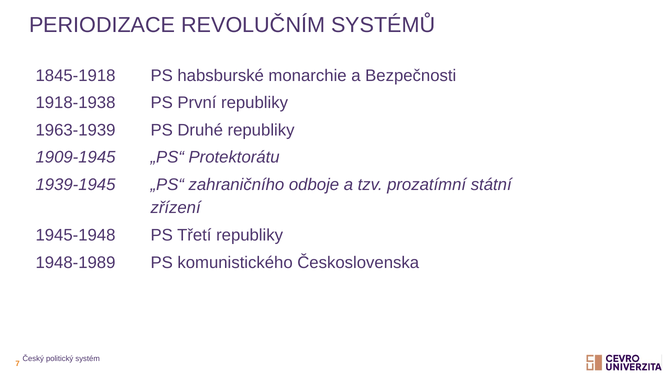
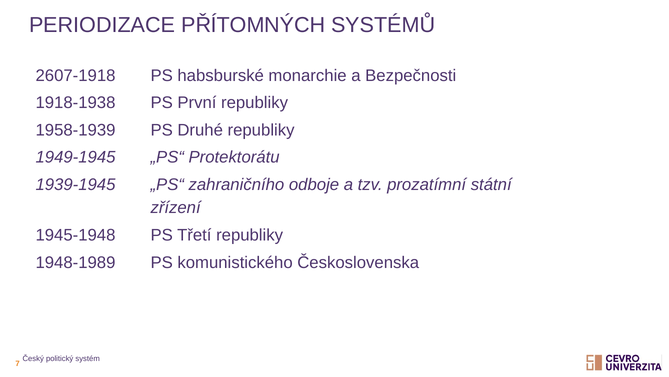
REVOLUČNÍM: REVOLUČNÍM -> PŘÍTOMNÝCH (253, 25)
1845-1918: 1845-1918 -> 2607-1918 (76, 75)
1963-1939: 1963-1939 -> 1958-1939 (76, 130)
1909-1945: 1909-1945 -> 1949-1945 (76, 157)
